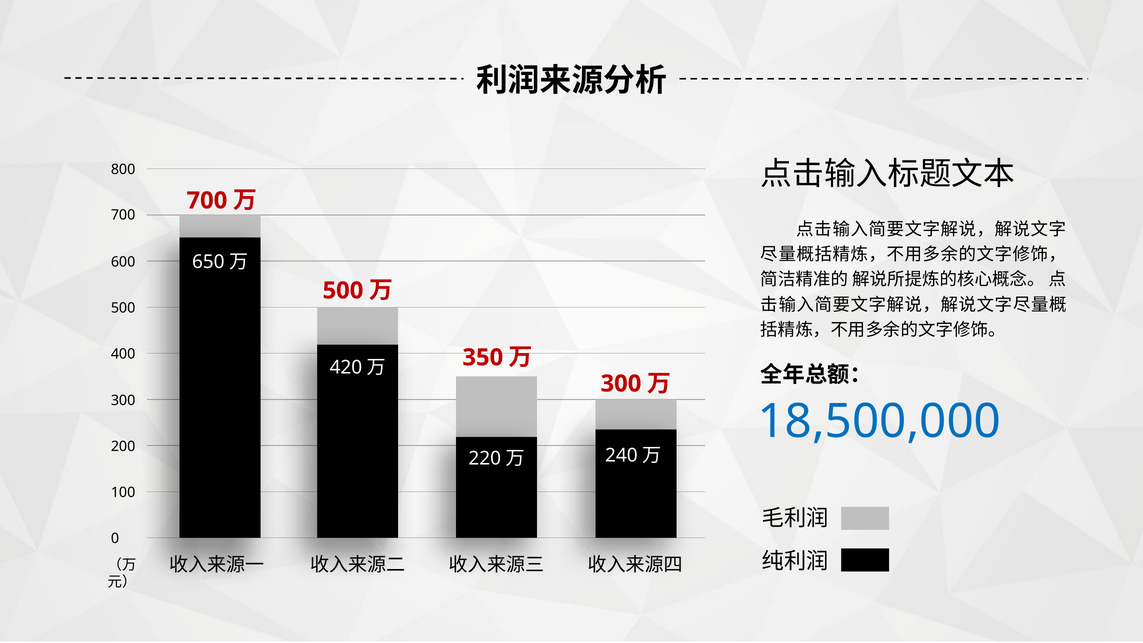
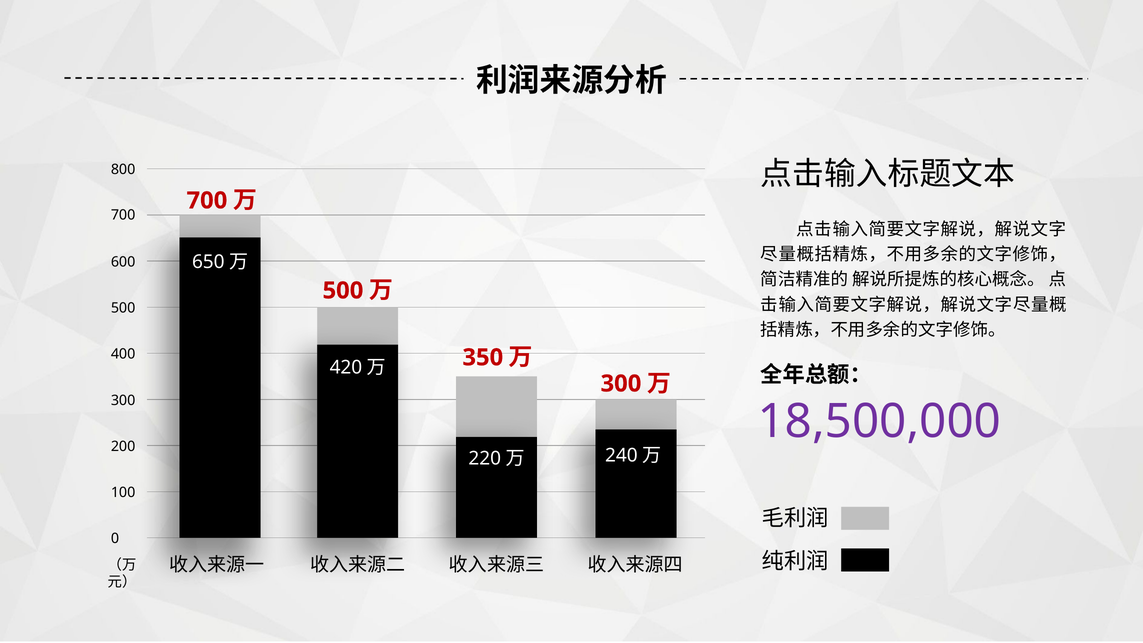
18,500,000 colour: blue -> purple (879, 422)
